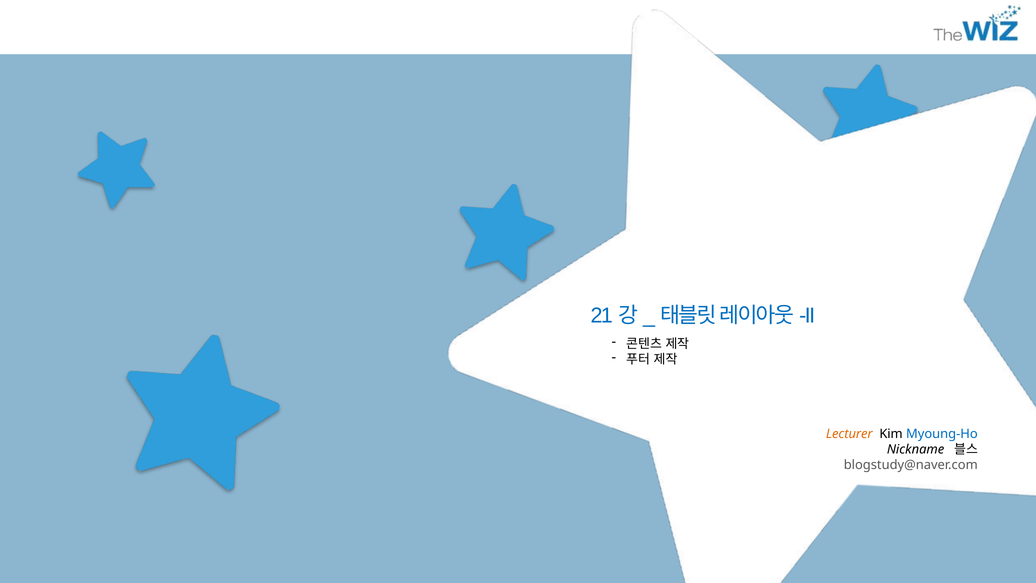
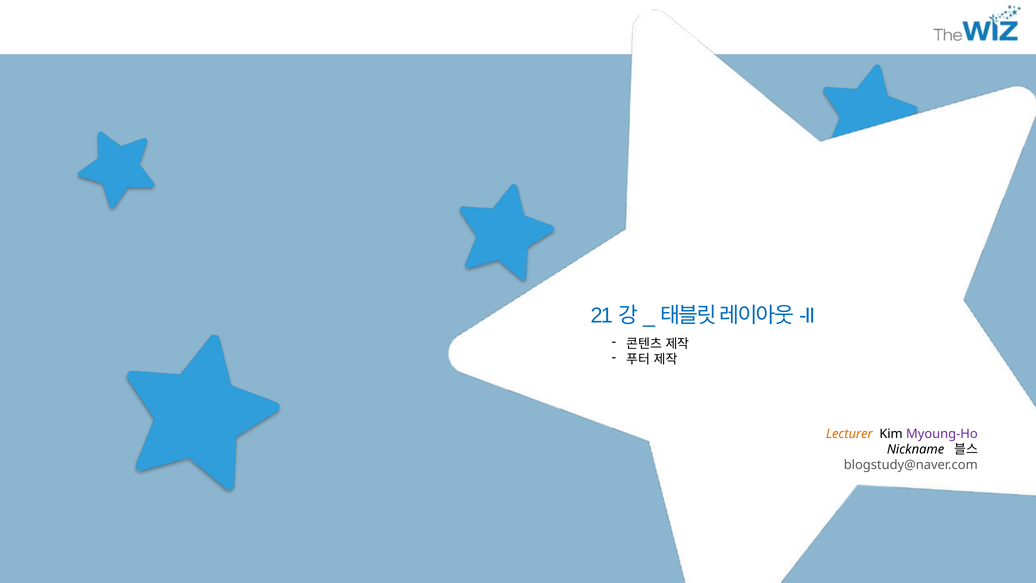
Myoung-Ho colour: blue -> purple (942, 434)
